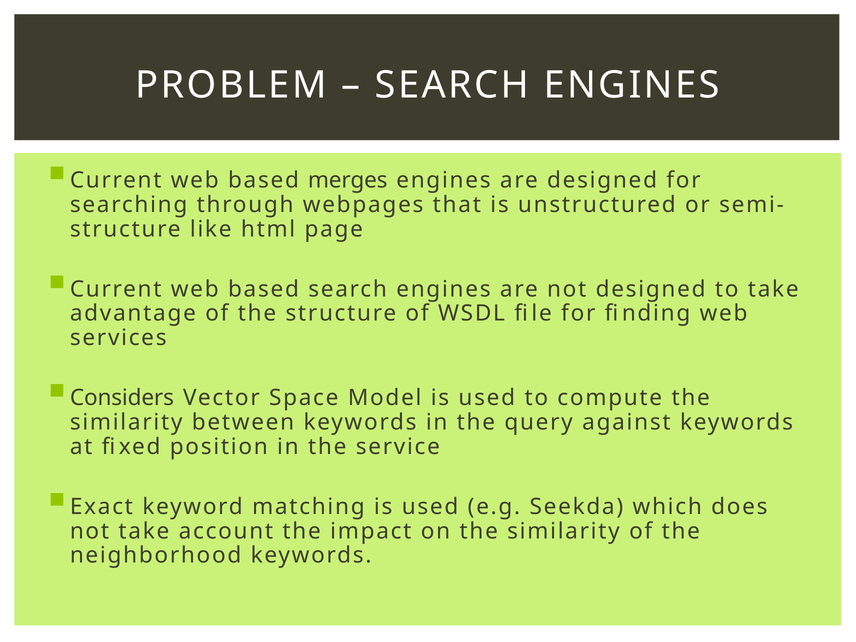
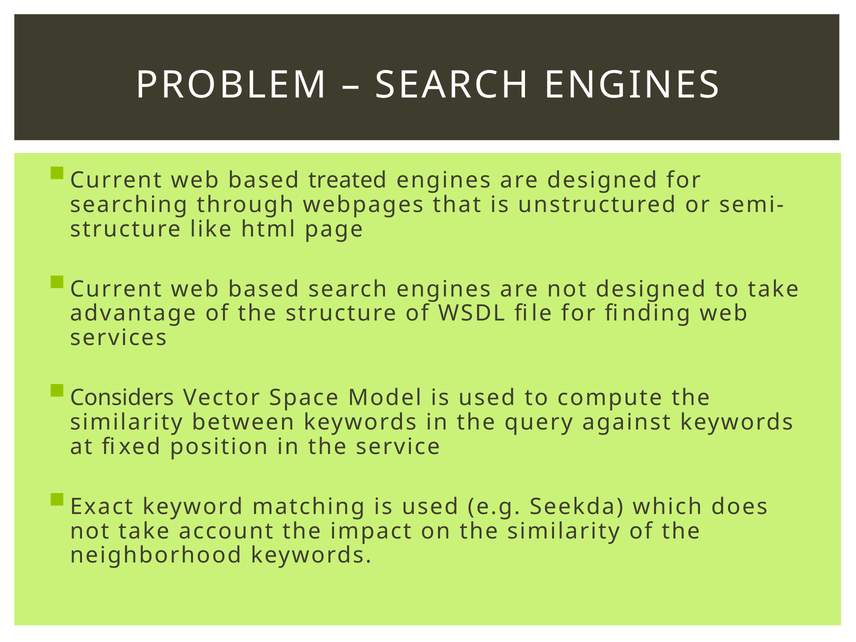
merges: merges -> treated (348, 180)
